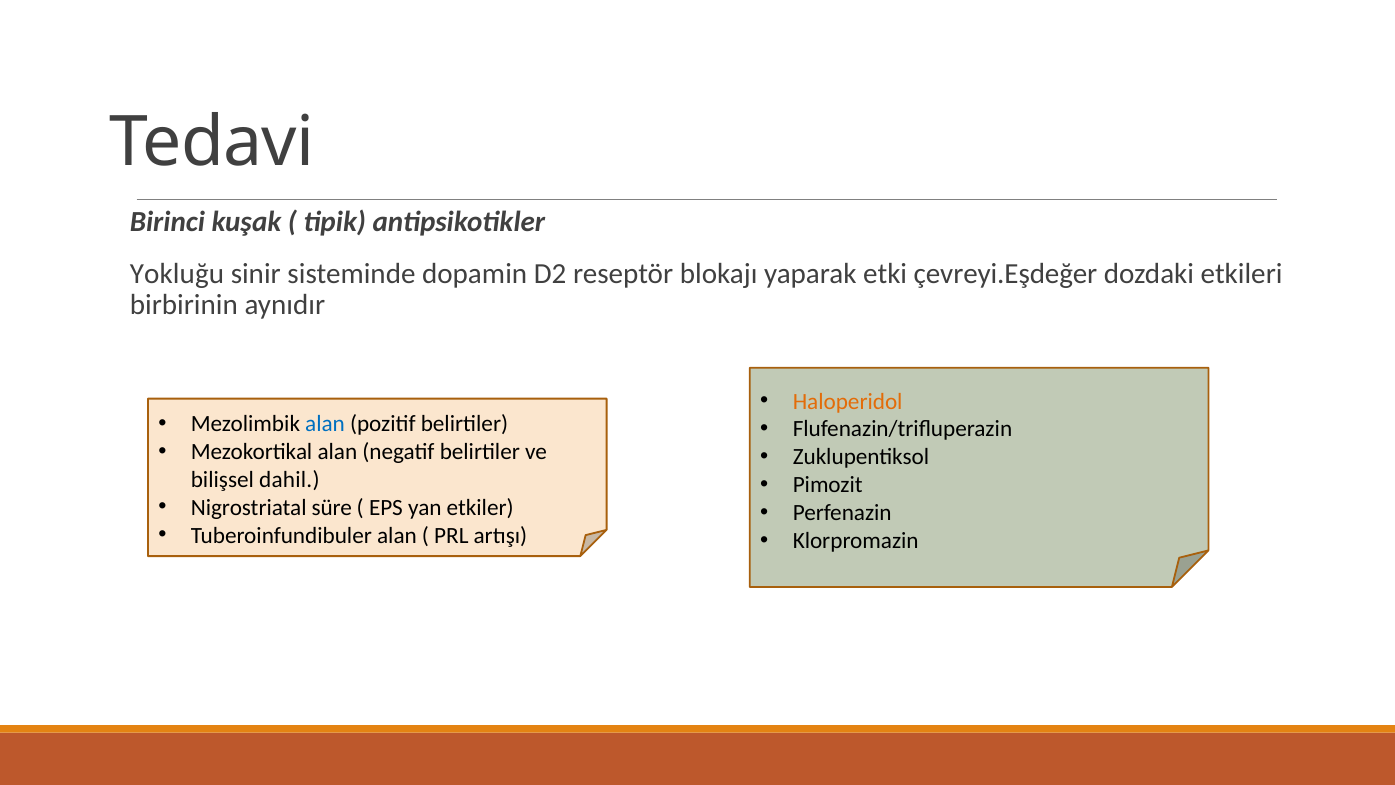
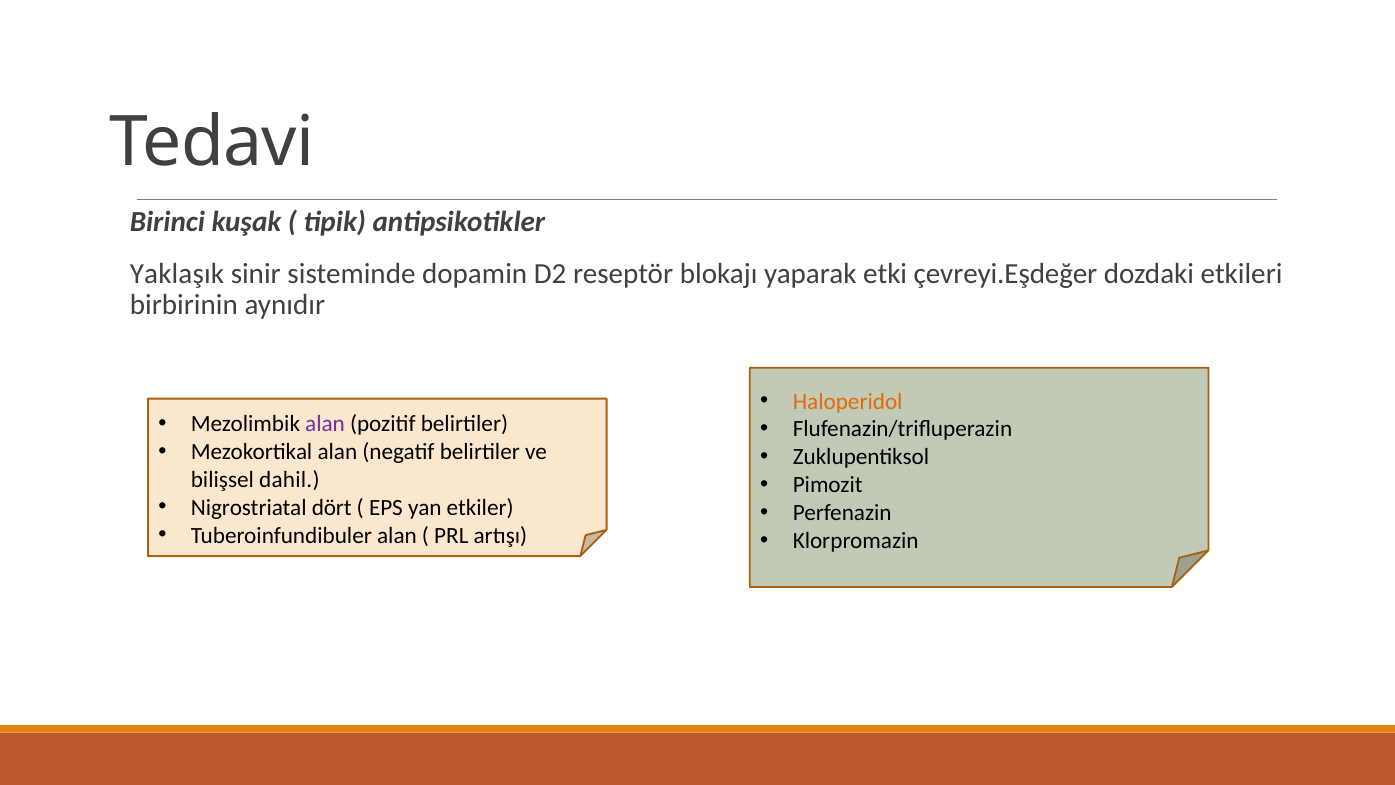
Yokluğu: Yokluğu -> Yaklaşık (177, 273)
alan colour: blue -> purple (325, 424)
süre: süre -> dört (332, 507)
